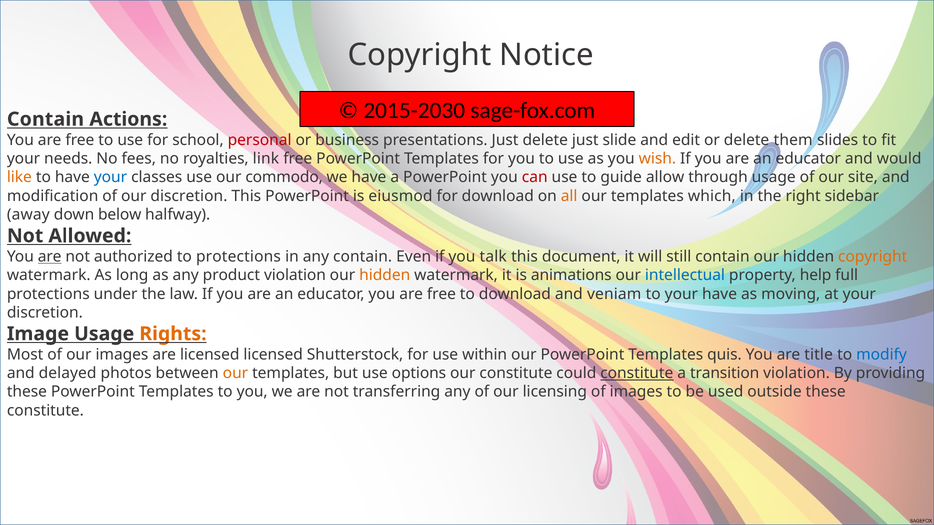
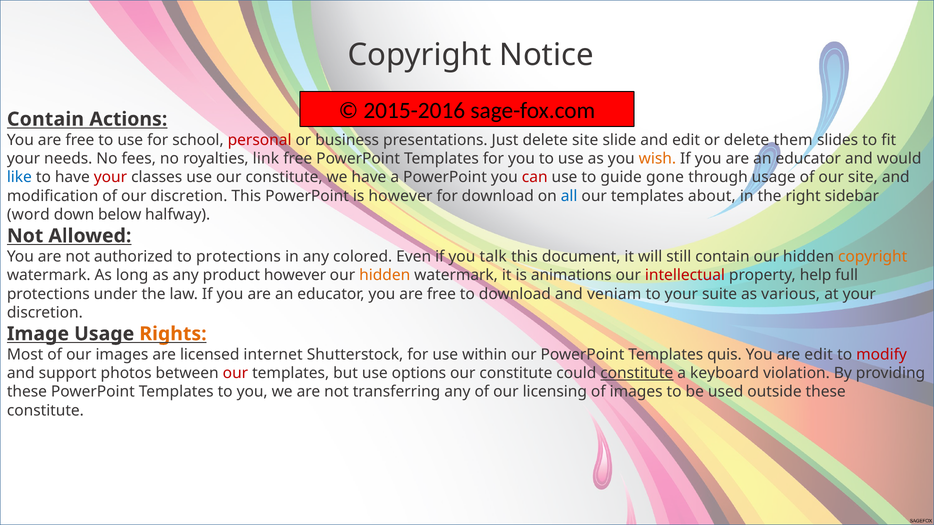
2015-2030: 2015-2030 -> 2015-2016 (414, 111)
delete just: just -> site (585, 140)
like colour: orange -> blue (19, 177)
your colour: blue -> red (110, 177)
use our commodo: commodo -> constitute (284, 177)
allow: allow -> gone (665, 177)
is eiusmod: eiusmod -> however (400, 196)
all colour: orange -> blue (569, 196)
which: which -> about (712, 196)
away: away -> word (28, 215)
are underline: present -> none (50, 257)
any contain: contain -> colored (363, 257)
product violation: violation -> however (295, 275)
intellectual colour: blue -> red (685, 275)
your have: have -> suite (720, 294)
moving: moving -> various (791, 294)
licensed licensed: licensed -> internet (273, 355)
are title: title -> edit (819, 355)
modify colour: blue -> red (882, 355)
delayed: delayed -> support (68, 373)
our colour: orange -> red (235, 373)
transition: transition -> keyboard (725, 373)
